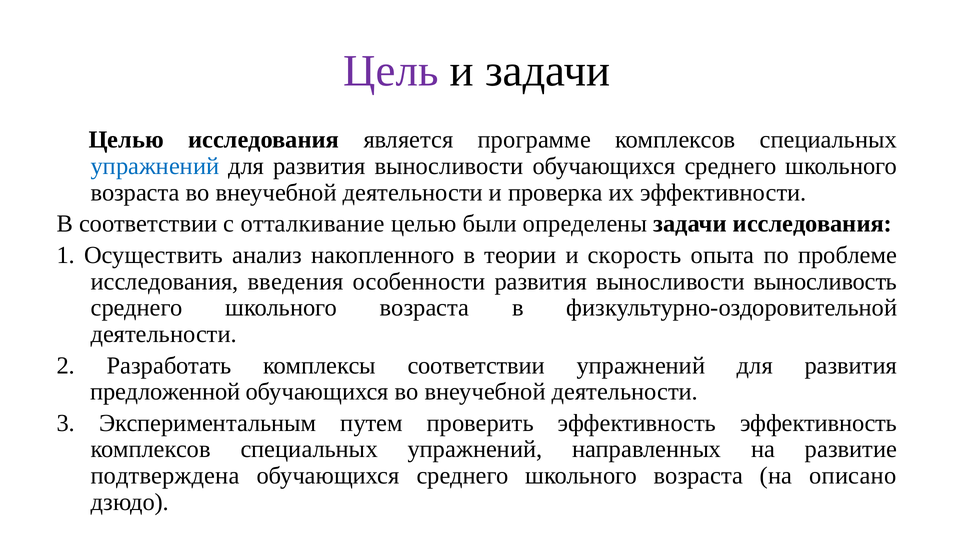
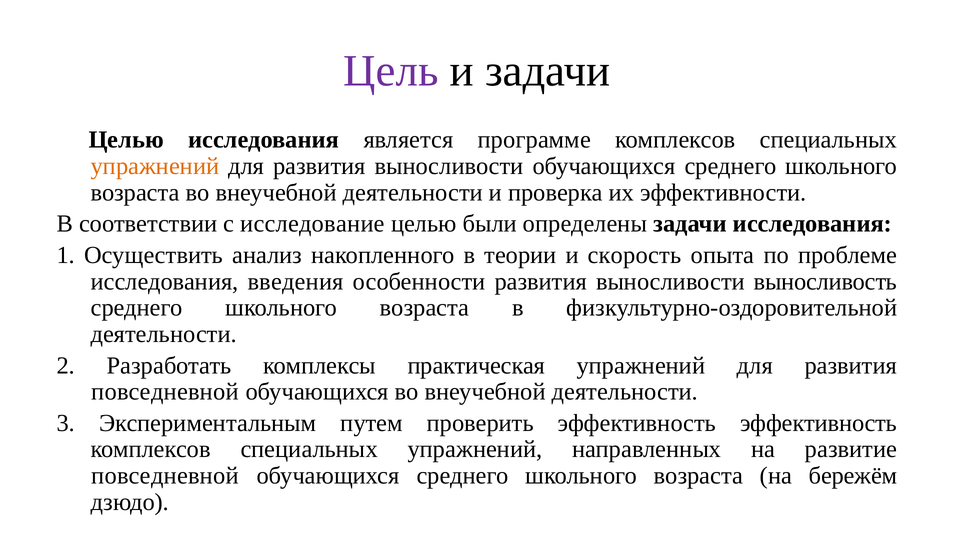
упражнений colour: blue -> orange (155, 166)
отталкивание: отталкивание -> исследование (313, 224)
комплексы соответствии: соответствии -> практическая (476, 366)
предложенной: предложенной -> повседневной (165, 392)
подтверждена: подтверждена -> повседневной (165, 476)
описано: описано -> бережём (853, 476)
